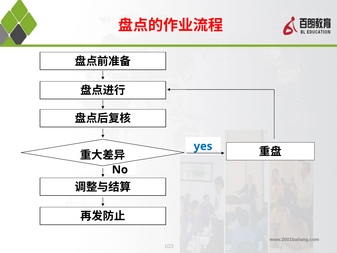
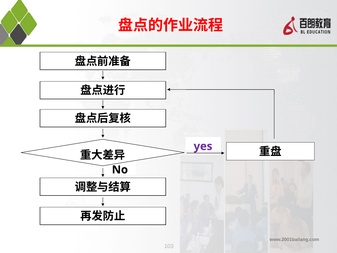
yes colour: blue -> purple (203, 146)
